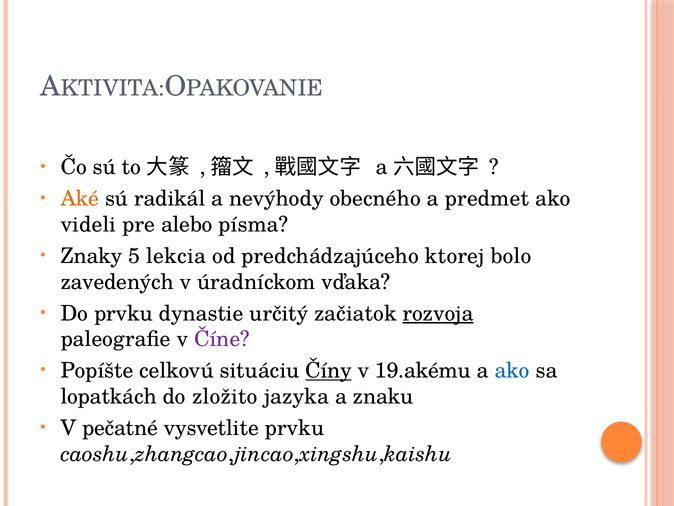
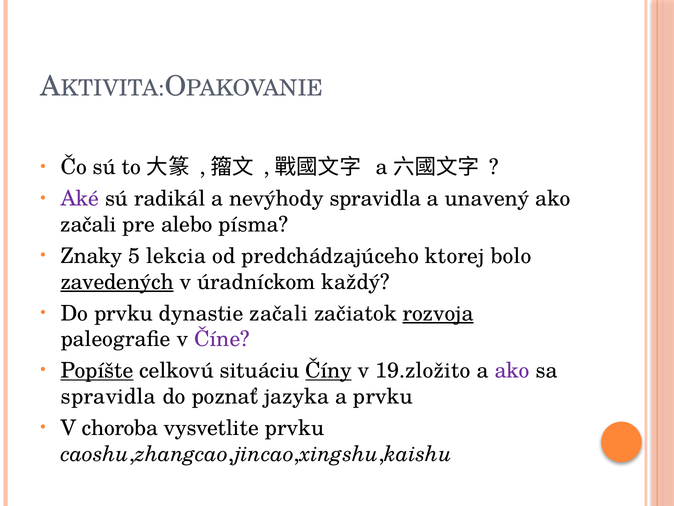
Aké colour: orange -> purple (80, 199)
nevýhody obecného: obecného -> spravidla (375, 199)
predmet: predmet -> unavený (487, 199)
videli: videli -> začali (89, 224)
zavedených underline: none -> present (117, 282)
vďaka: vďaka -> každý (356, 282)
dynastie určitý: určitý -> začali (279, 313)
Popíšte underline: none -> present (97, 370)
19.akému: 19.akému -> 19.zložito (423, 370)
ako colour: blue -> purple (512, 370)
lopatkách: lopatkách -> spravidla (108, 396)
zložito: zložito -> poznať (225, 396)
a znaku: znaku -> prvku (383, 396)
pečatné: pečatné -> choroba (120, 428)
